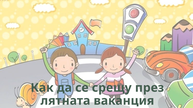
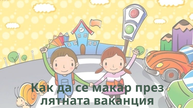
срещу: срещу -> макар (112, 88)
